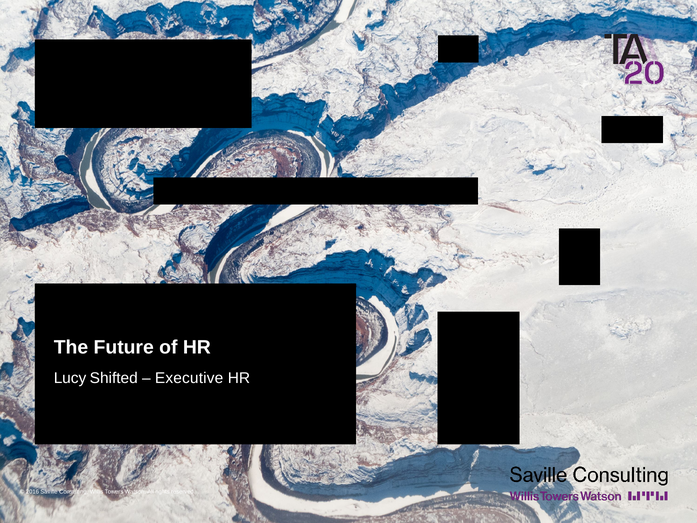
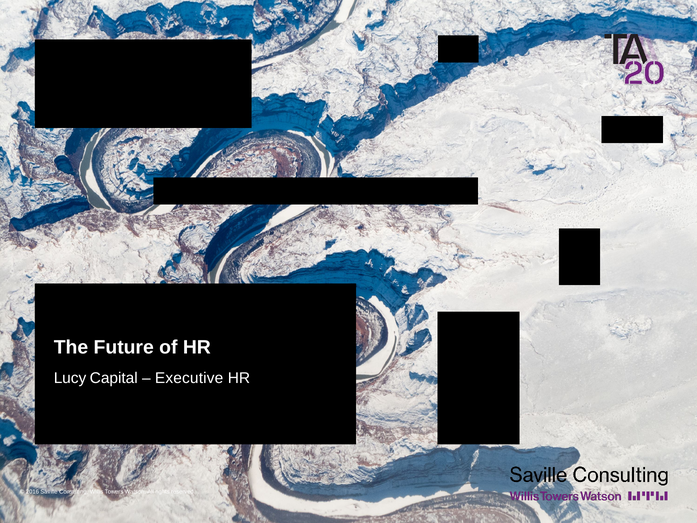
Shifted: Shifted -> Capital (114, 378)
